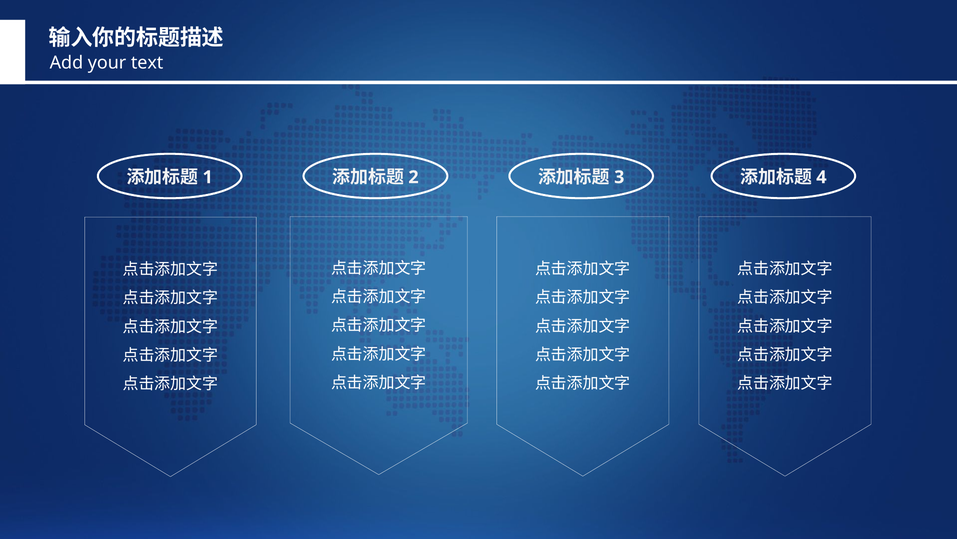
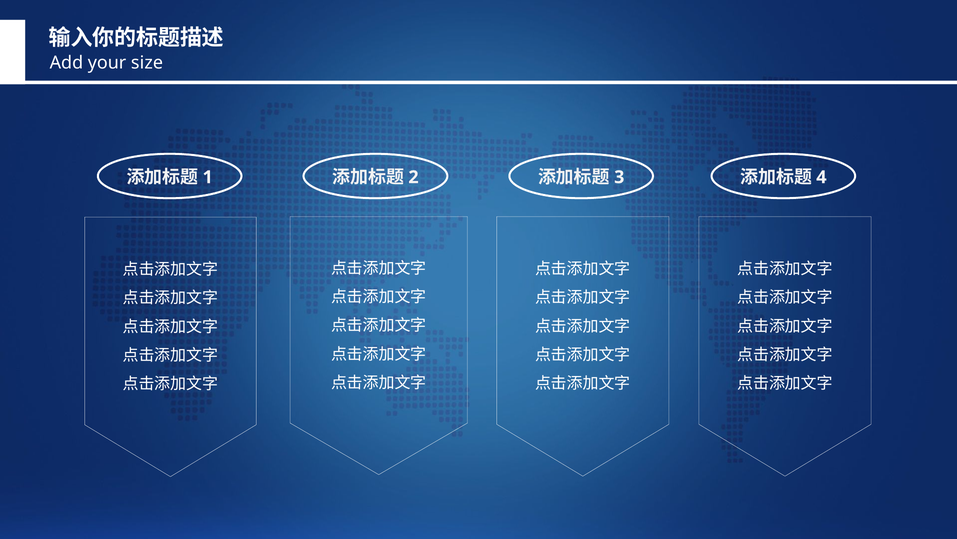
text: text -> size (147, 63)
